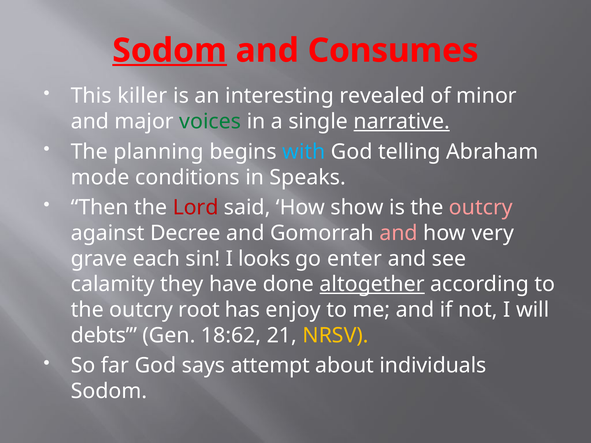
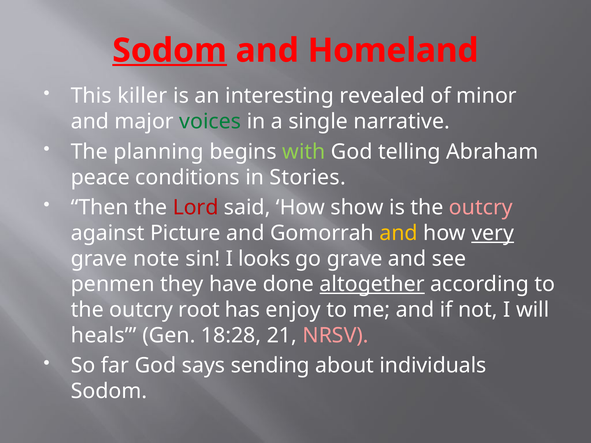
Consumes: Consumes -> Homeland (393, 51)
narrative underline: present -> none (402, 122)
with colour: light blue -> light green (304, 152)
mode: mode -> peace (100, 177)
Speaks: Speaks -> Stories (308, 177)
Decree: Decree -> Picture (185, 233)
and colour: pink -> yellow (399, 233)
very underline: none -> present (493, 233)
each: each -> note (156, 259)
go enter: enter -> grave (355, 259)
calamity: calamity -> penmen (113, 284)
debts: debts -> heals (104, 336)
18:62: 18:62 -> 18:28 (231, 336)
NRSV colour: yellow -> pink (336, 336)
attempt: attempt -> sending (270, 366)
